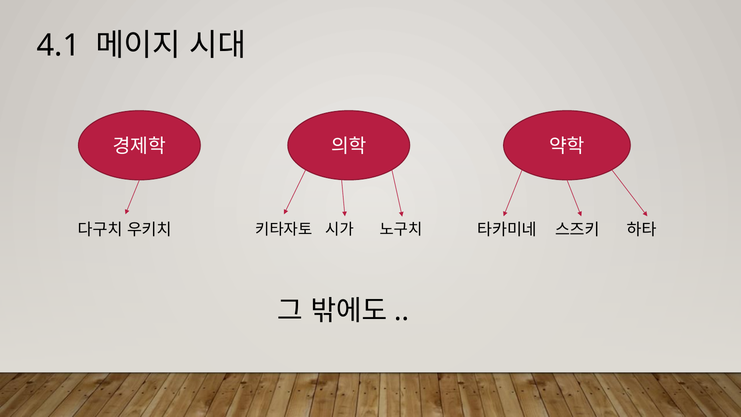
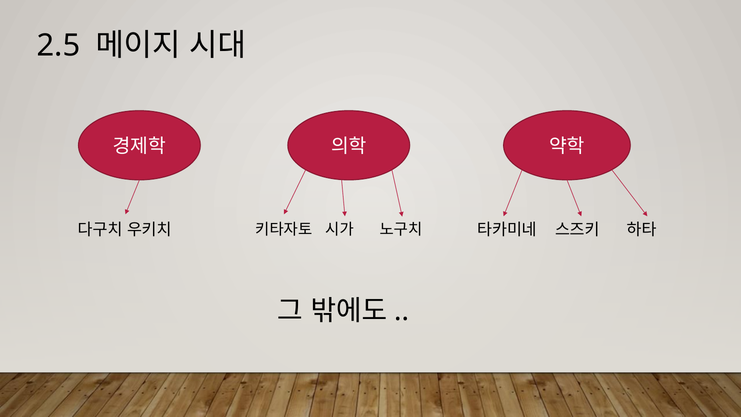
4.1: 4.1 -> 2.5 (59, 45)
